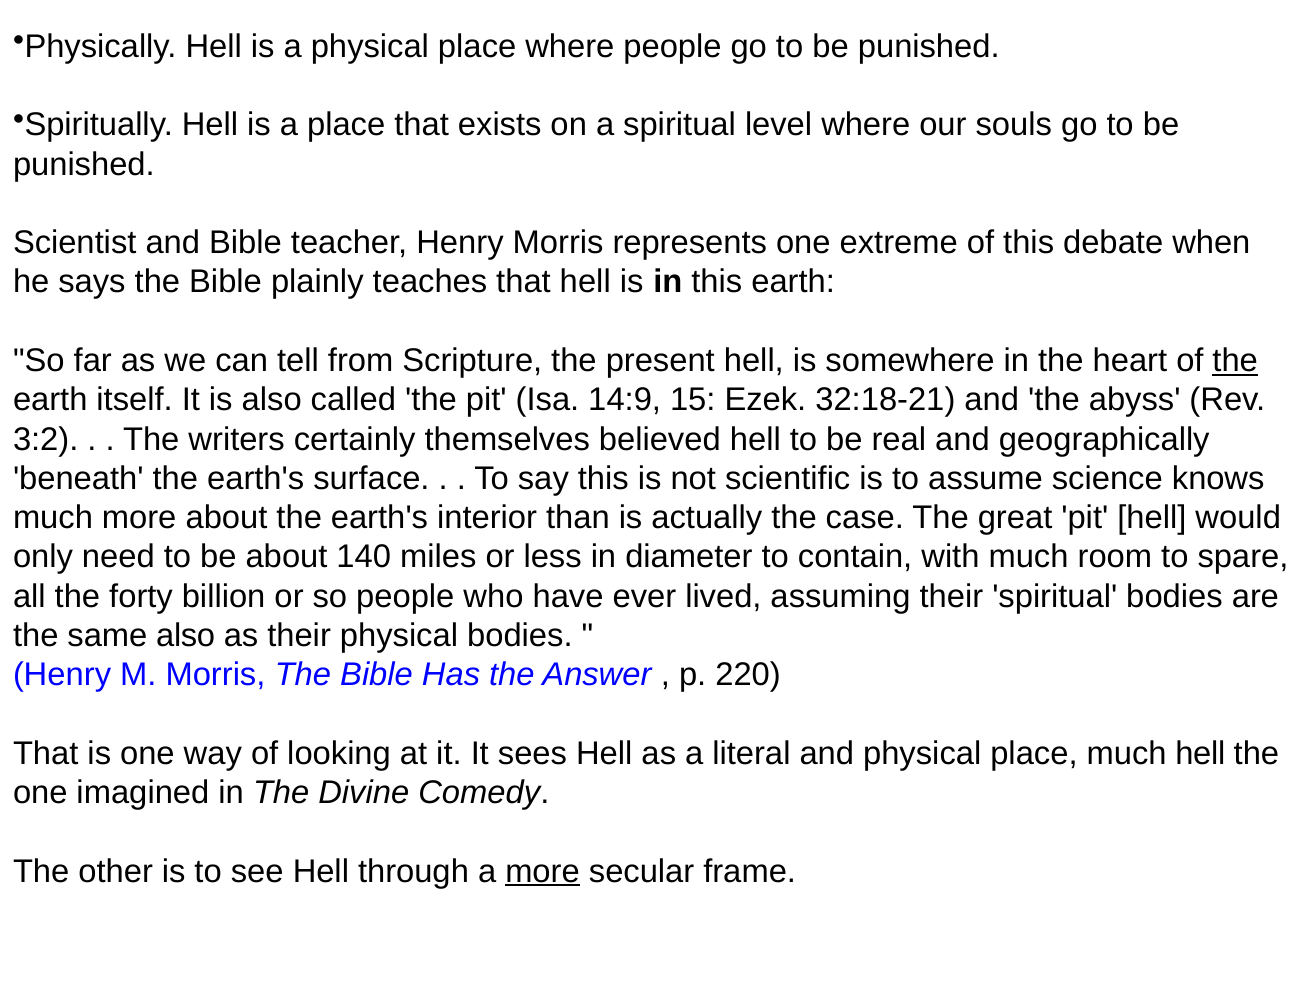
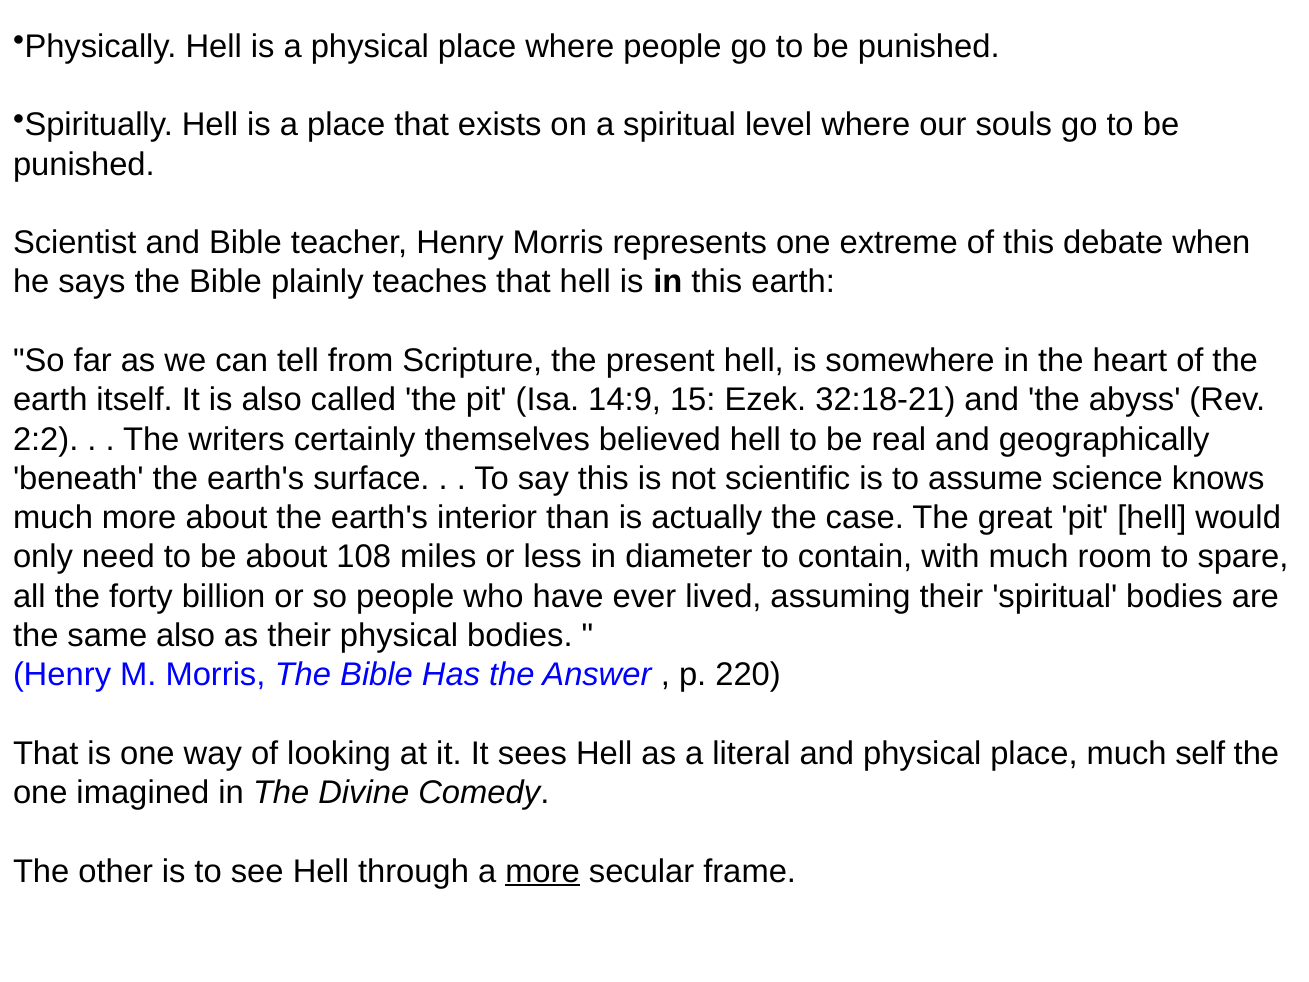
the underline: present -> none (1235, 361)
3:2: 3:2 -> 2:2 (46, 439)
140: 140 -> 108 (364, 557)
much hell: hell -> self (1200, 753)
